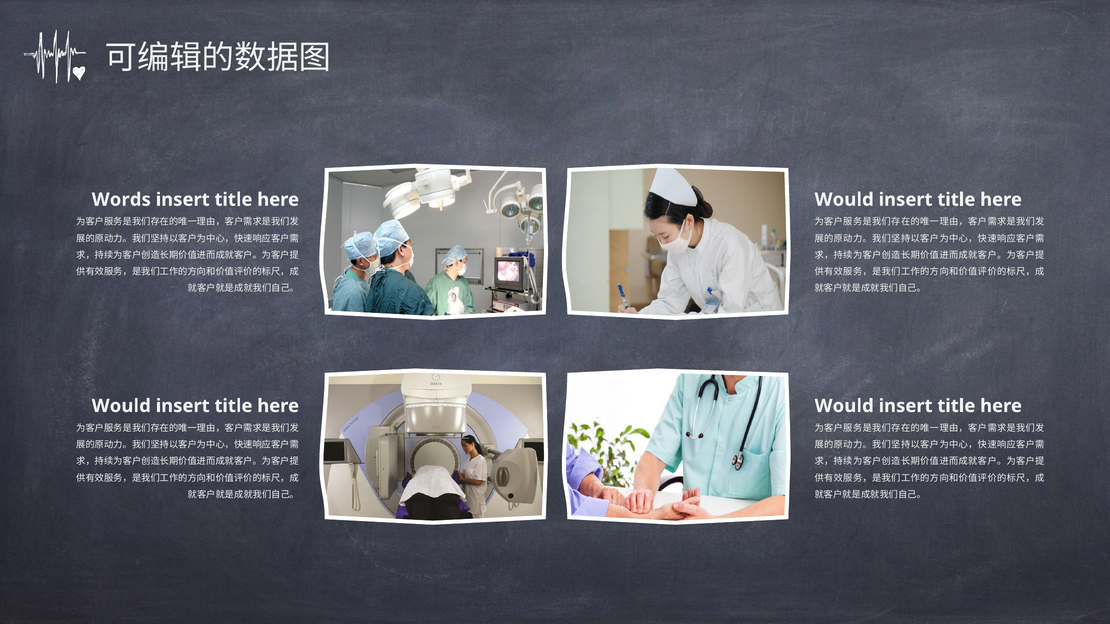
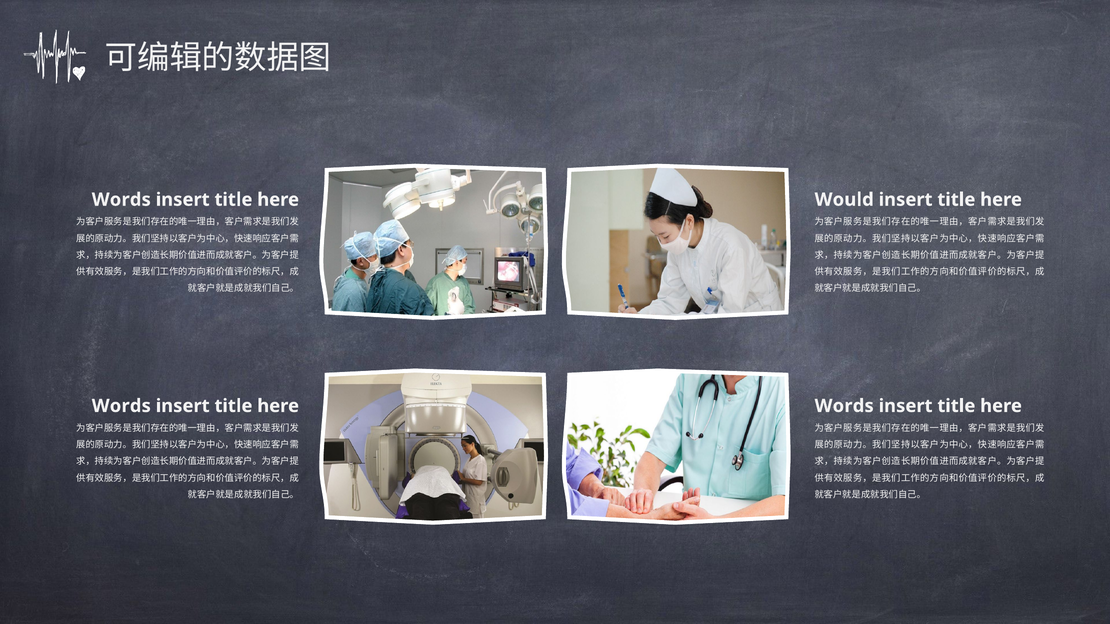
Would: Would -> Words (121, 406)
Would: Would -> Words (844, 406)
